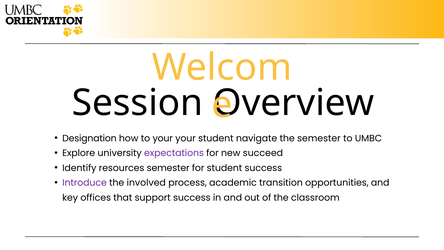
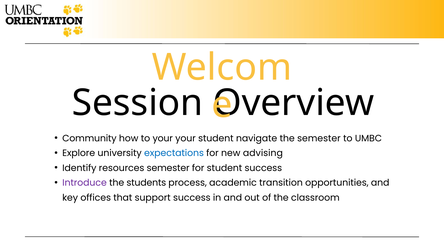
Designation: Designation -> Community (89, 138)
expectations colour: purple -> blue (174, 153)
succeed: succeed -> advising (263, 153)
involved: involved -> students (146, 183)
